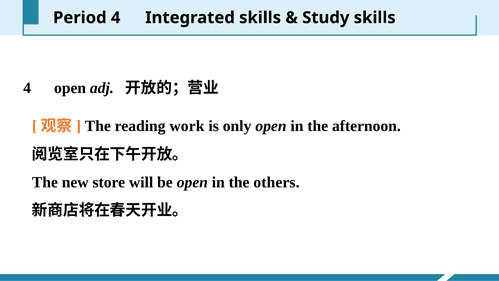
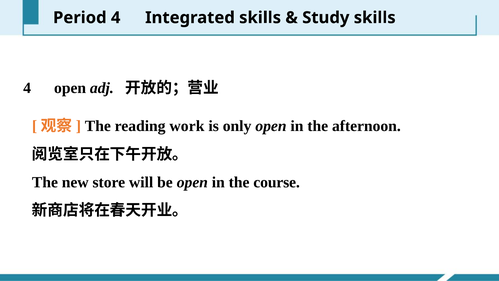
others: others -> course (277, 182)
